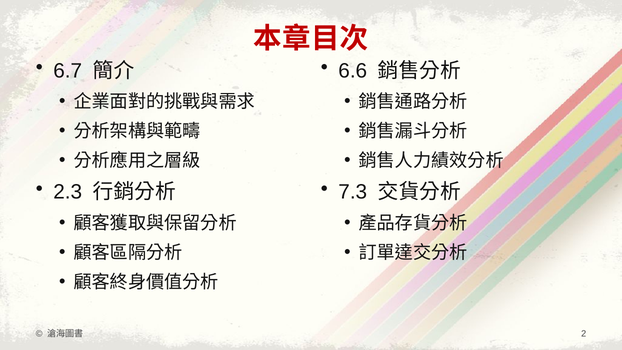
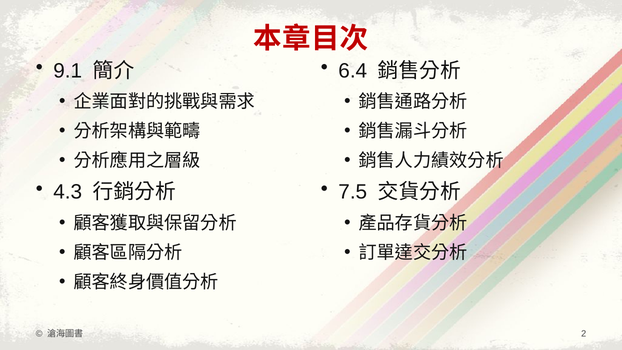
6.7: 6.7 -> 9.1 (68, 71)
6.6: 6.6 -> 6.4 (353, 71)
2.3: 2.3 -> 4.3 (68, 192)
7.3: 7.3 -> 7.5 (353, 192)
